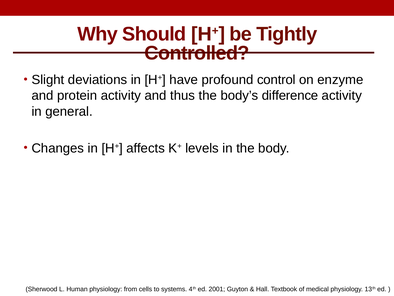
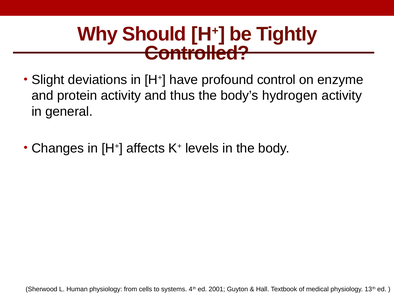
difference: difference -> hydrogen (290, 95)
